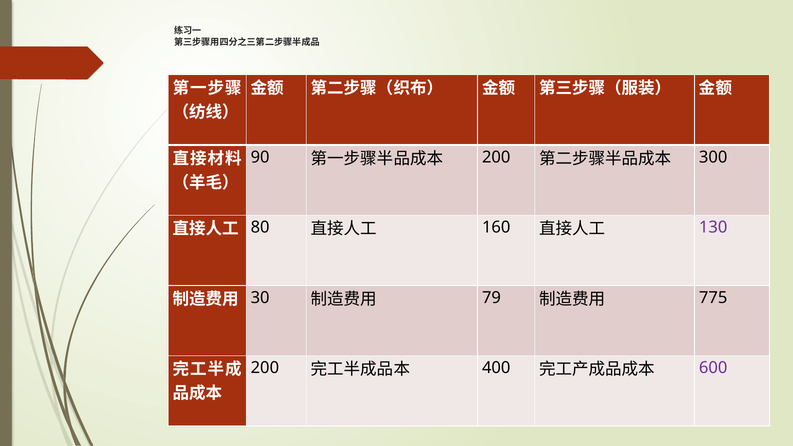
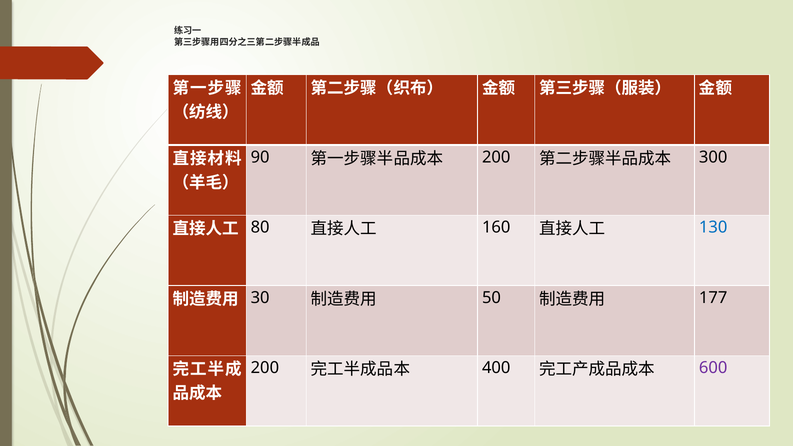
130 colour: purple -> blue (713, 227)
79: 79 -> 50 (491, 298)
775: 775 -> 177 (713, 298)
